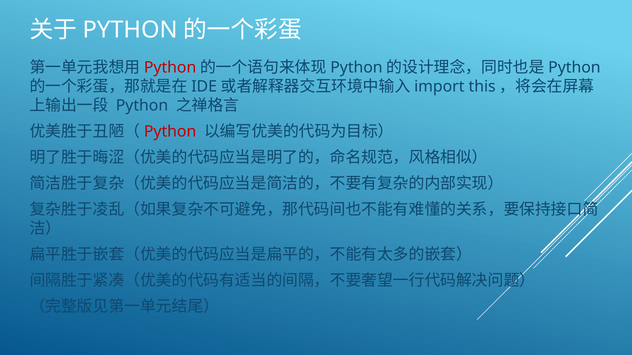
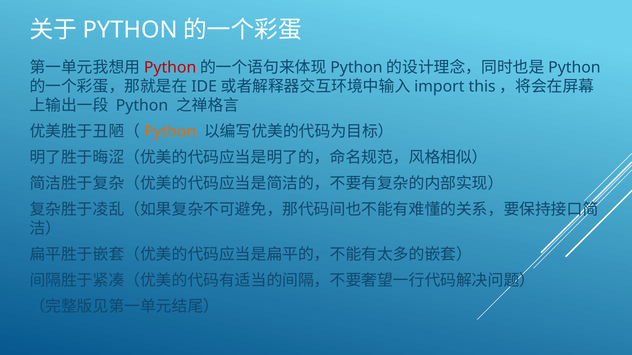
Python colour: red -> orange (170, 132)
